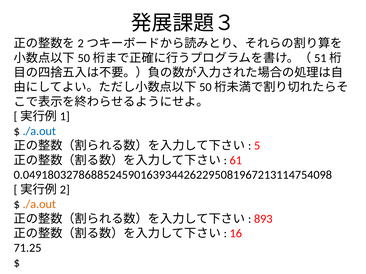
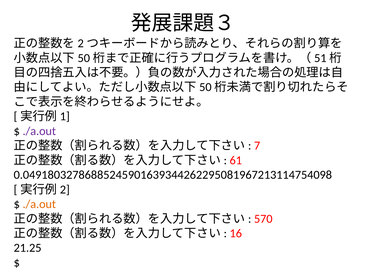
./a.out colour: blue -> purple (39, 131)
5: 5 -> 7 (257, 146)
893: 893 -> 570 (263, 219)
71.25: 71.25 -> 21.25 (28, 248)
